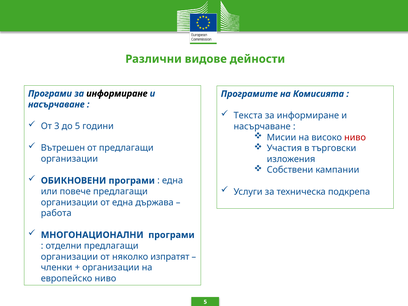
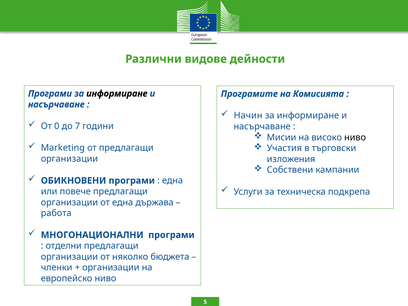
Текста: Текста -> Начин (248, 116)
3: 3 -> 0 (57, 126)
до 5: 5 -> 7 (77, 126)
ниво colour: red -> black (355, 137)
Вътрешен: Вътрешен -> Marketing (63, 148)
изпратят: изпратят -> бюджета (170, 257)
